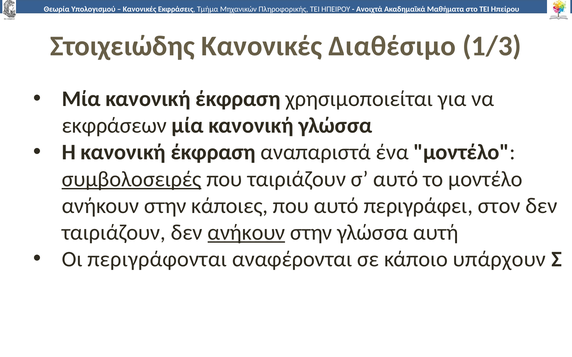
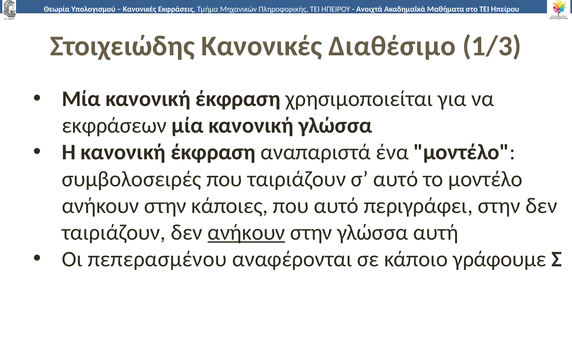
συμβολοσειρές underline: present -> none (132, 179)
περιγράφει στον: στον -> στην (499, 206)
περιγράφονται: περιγράφονται -> πεπερασμένου (157, 259)
υπάρχουν: υπάρχουν -> γράφουμε (500, 259)
